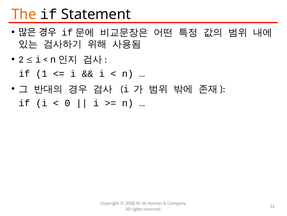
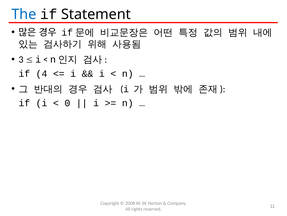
The colour: orange -> blue (24, 14)
2: 2 -> 3 (21, 59)
1: 1 -> 4 (42, 73)
